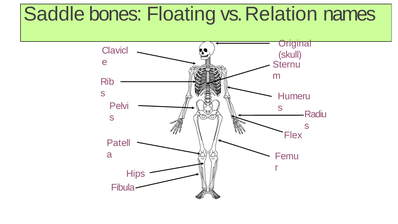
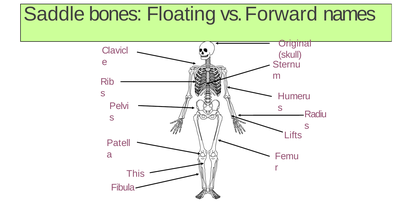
Relation: Relation -> Forward (281, 14)
Flex: Flex -> Lifts (293, 135)
Hips: Hips -> This (136, 174)
